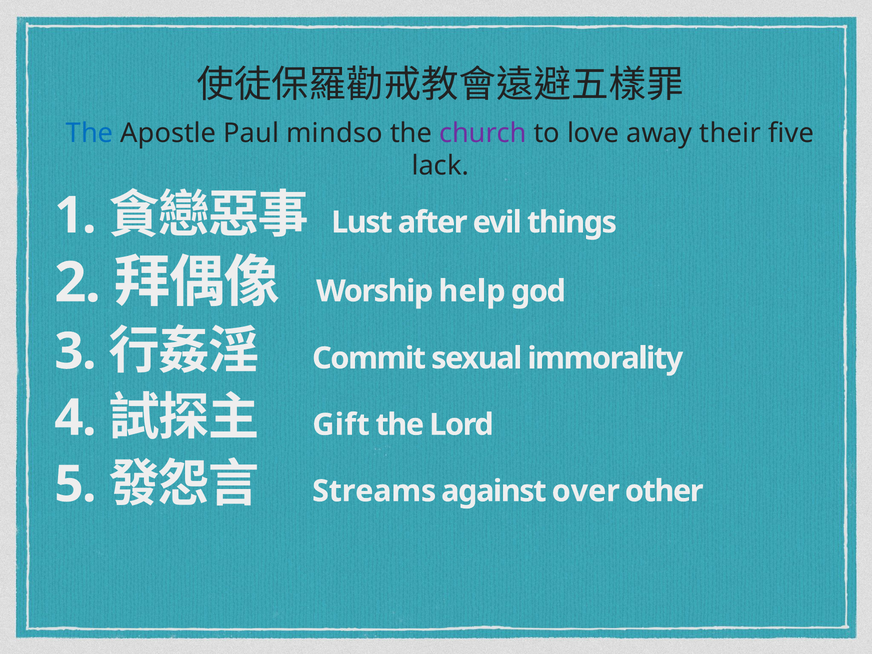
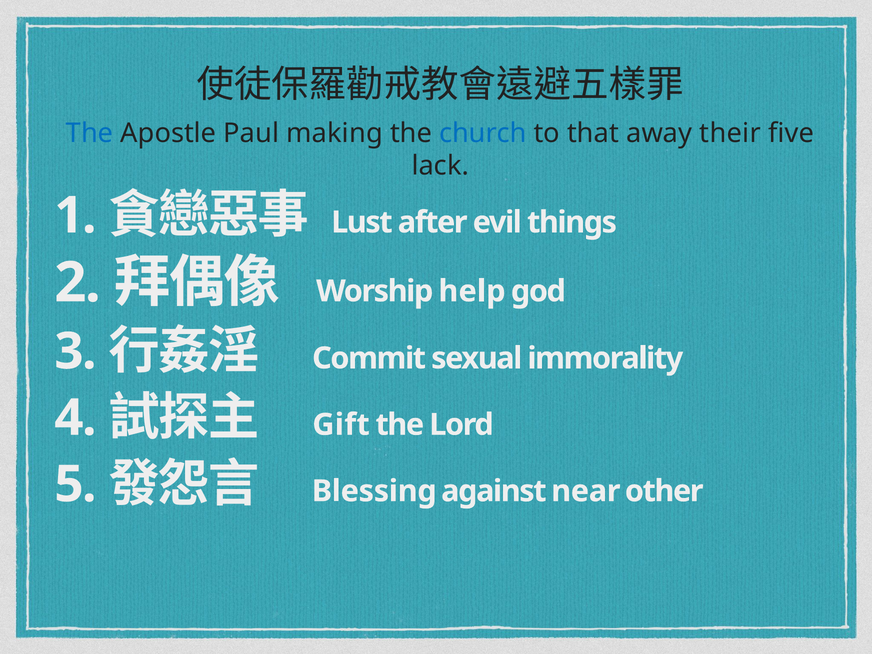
mindso: mindso -> making (334, 133)
church colour: purple -> blue (483, 133)
love: love -> that (593, 133)
Streams: Streams -> Blessing (374, 491)
over: over -> near (586, 491)
